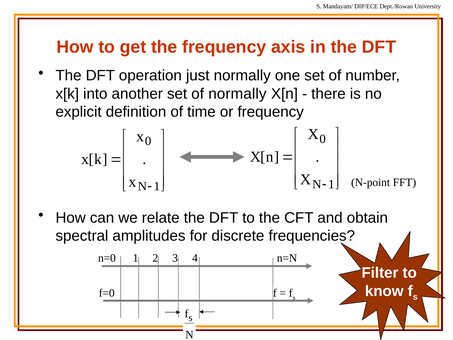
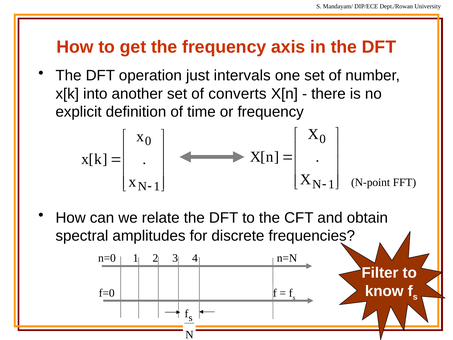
just normally: normally -> intervals (242, 76)
of normally: normally -> converts (237, 94)
